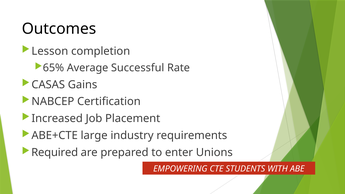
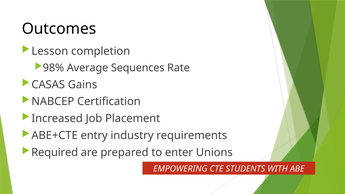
65%: 65% -> 98% (53, 68)
Successful: Successful -> Sequences (138, 68)
large: large -> entry (94, 136)
